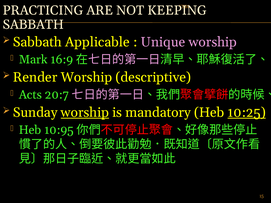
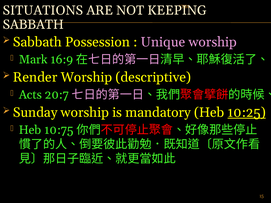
PRACTICING: PRACTICING -> SITUATIONS (43, 10)
Applicable: Applicable -> Possession (97, 42)
worship underline: present -> none (85, 113)
10:95: 10:95 -> 10:75 (59, 130)
